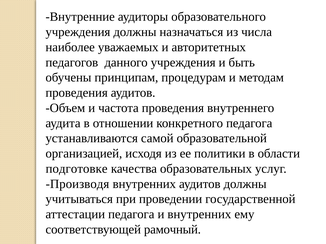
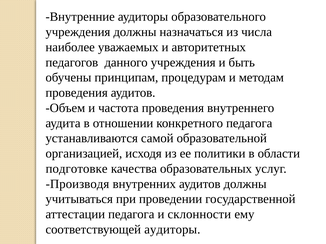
и внутренних: внутренних -> склонности (199, 215)
соответствующей рамочный: рамочный -> аудиторы (172, 230)
